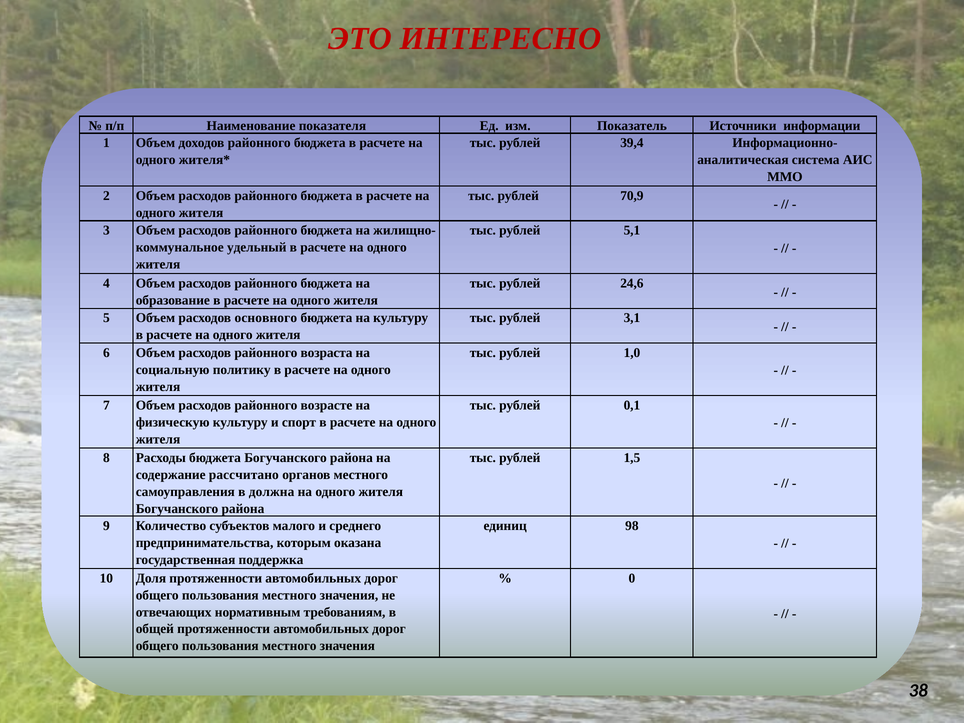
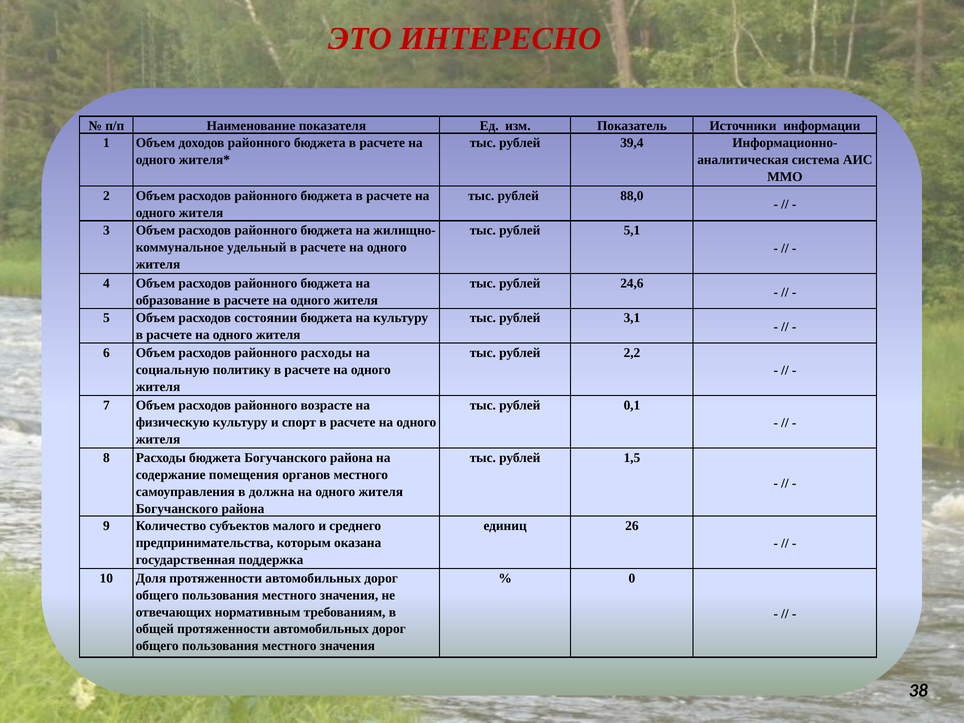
70,9: 70,9 -> 88,0 (632, 196)
основного: основного -> состоянии (266, 318)
районного возраста: возраста -> расходы (326, 353)
1,0: 1,0 -> 2,2 (632, 353)
рассчитано: рассчитано -> помещения (244, 475)
98: 98 -> 26 (632, 526)
